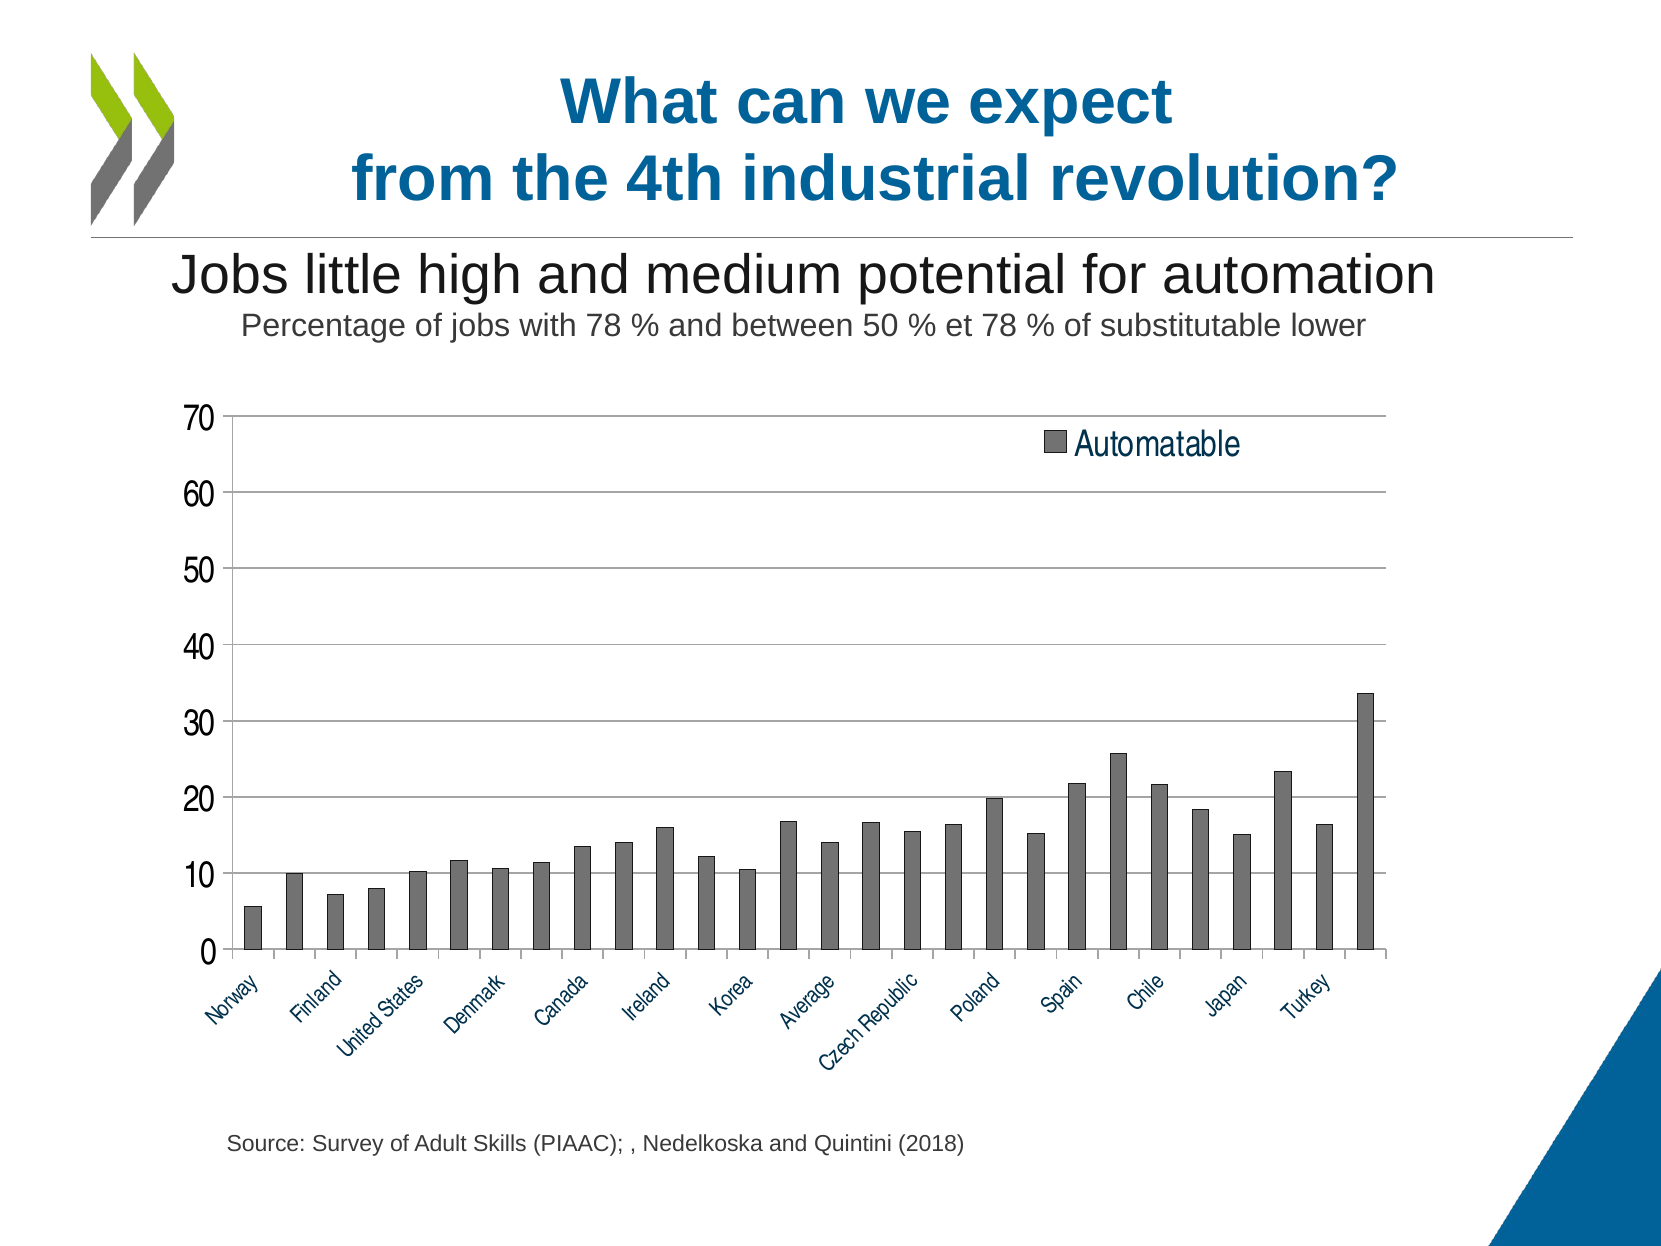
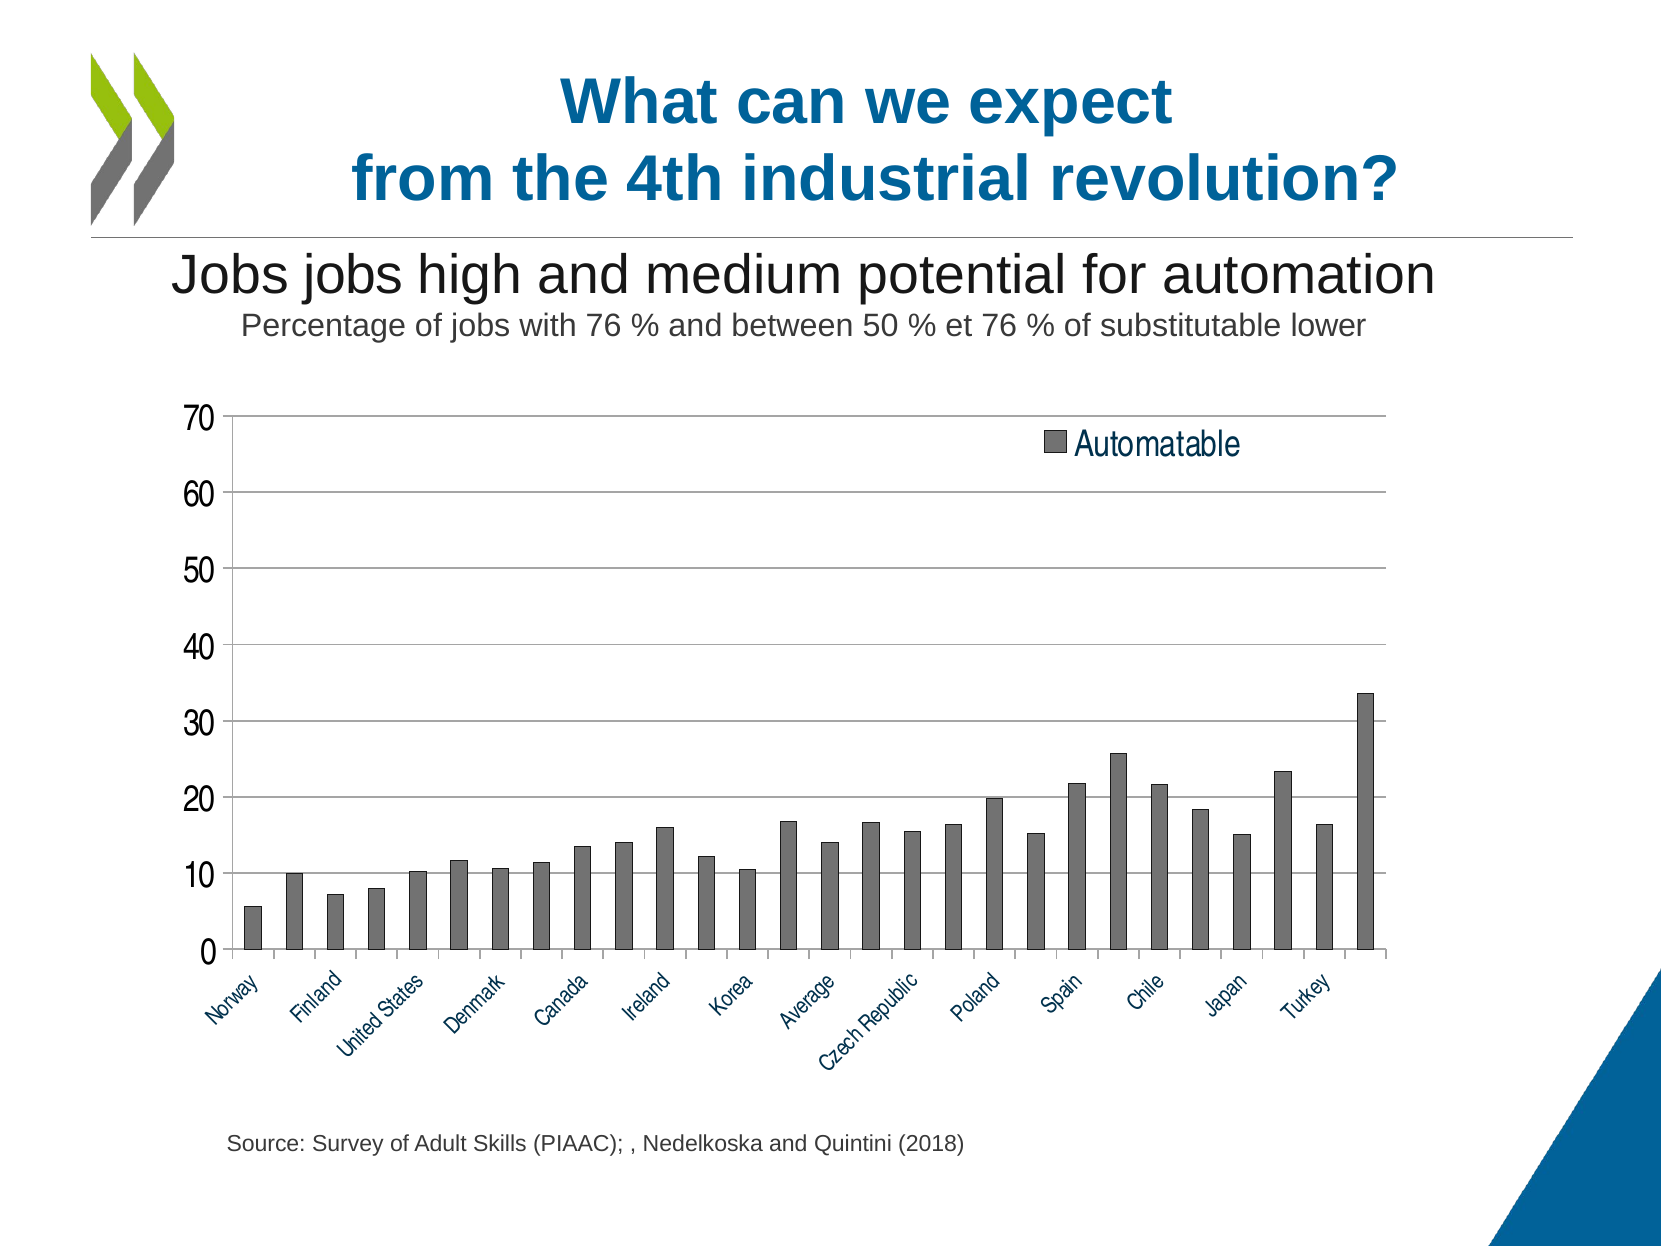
Jobs little: little -> jobs (354, 275)
with 78: 78 -> 76 (604, 326)
et 78: 78 -> 76 (999, 326)
